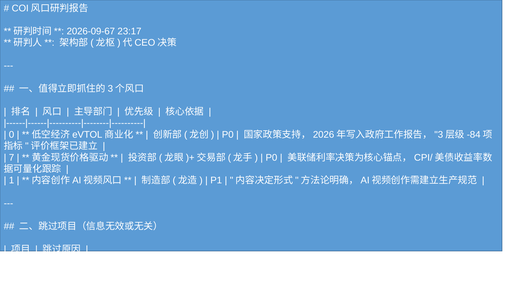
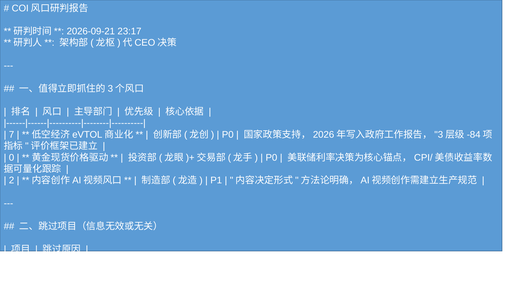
2026-09-67: 2026-09-67 -> 2026-09-21 (91, 31)
0: 0 -> 7 (12, 135)
7: 7 -> 0 (12, 157)
1: 1 -> 2 (12, 180)
